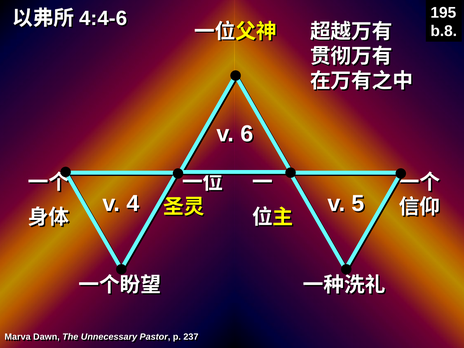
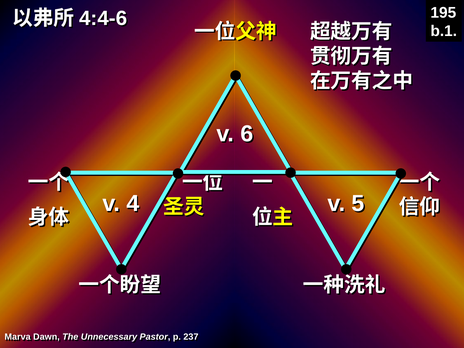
b.8: b.8 -> b.1 (444, 31)
